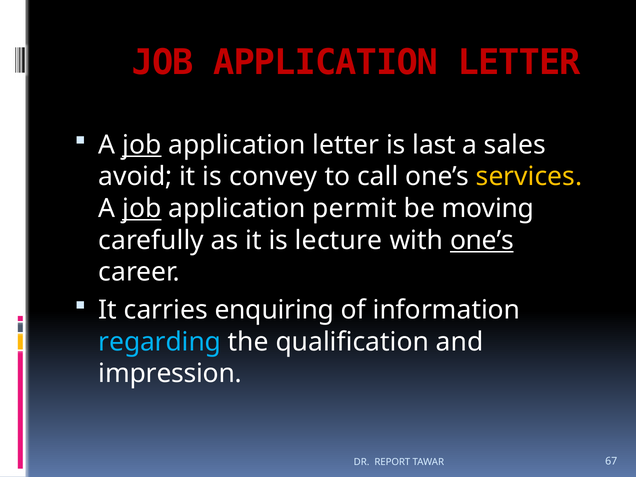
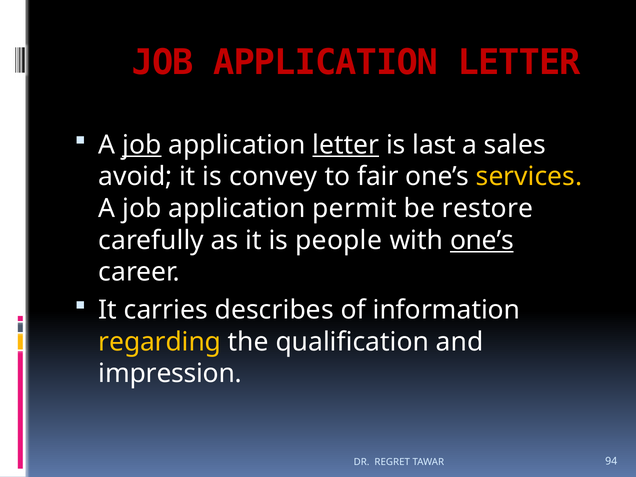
letter underline: none -> present (346, 145)
call: call -> fair (378, 177)
job underline: present -> none (142, 209)
moving: moving -> restore (488, 209)
lecture: lecture -> people (339, 240)
enquiring: enquiring -> describes (274, 310)
regarding colour: light blue -> yellow (160, 342)
REPORT: REPORT -> REGRET (392, 462)
67: 67 -> 94 (611, 461)
